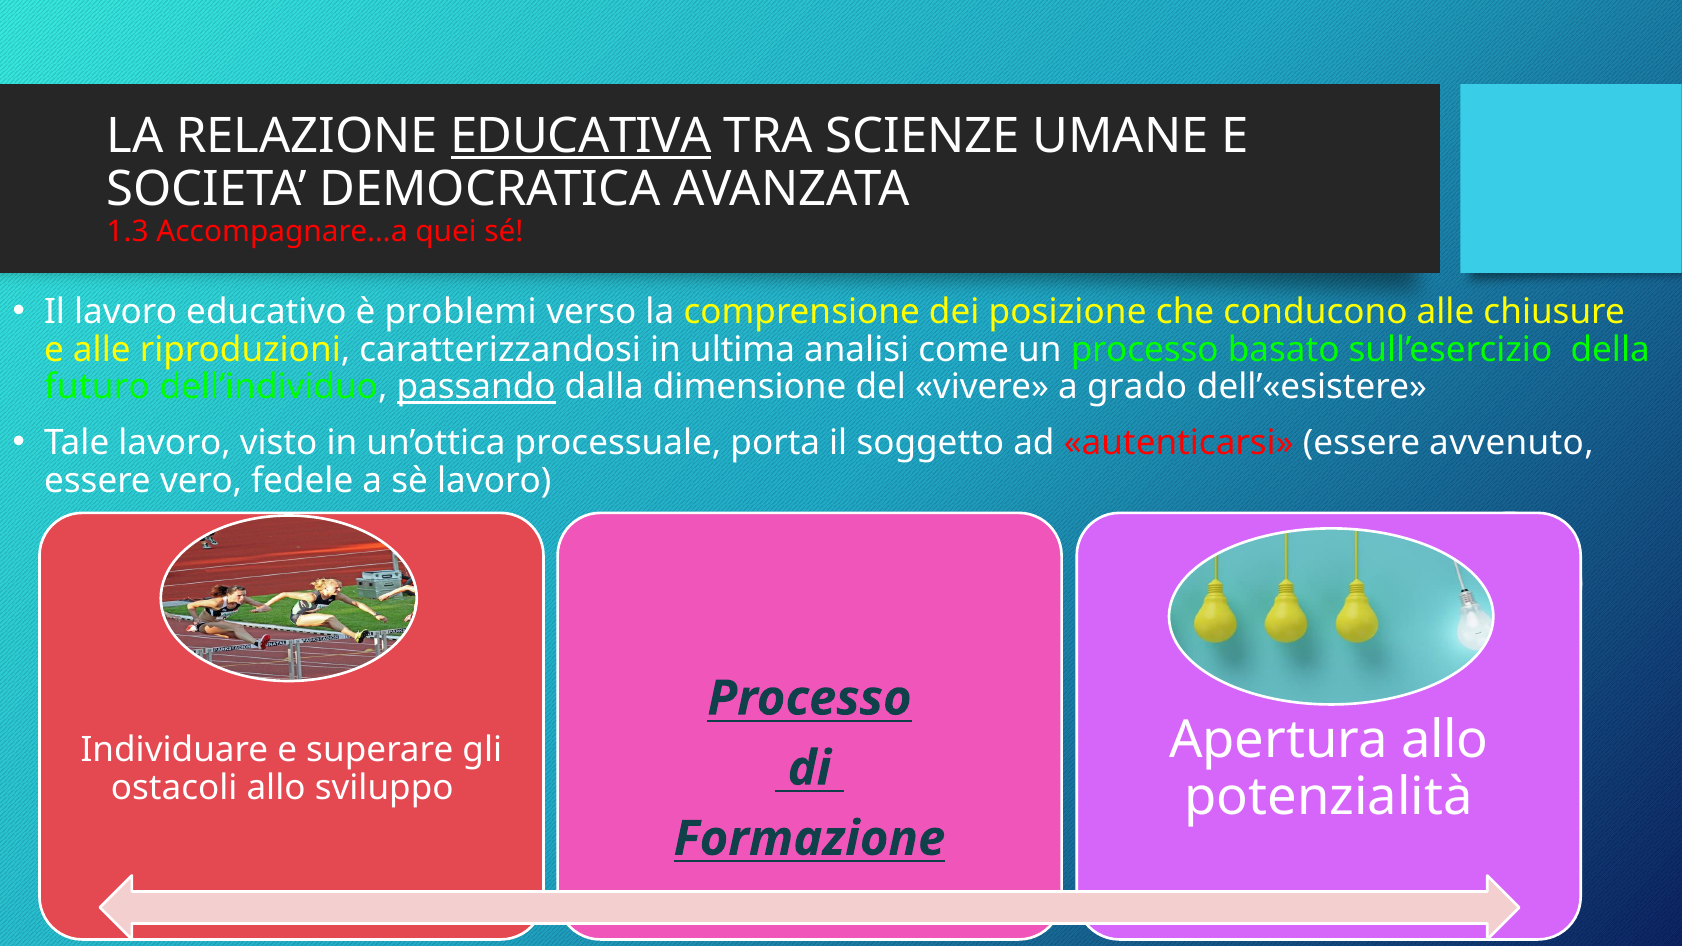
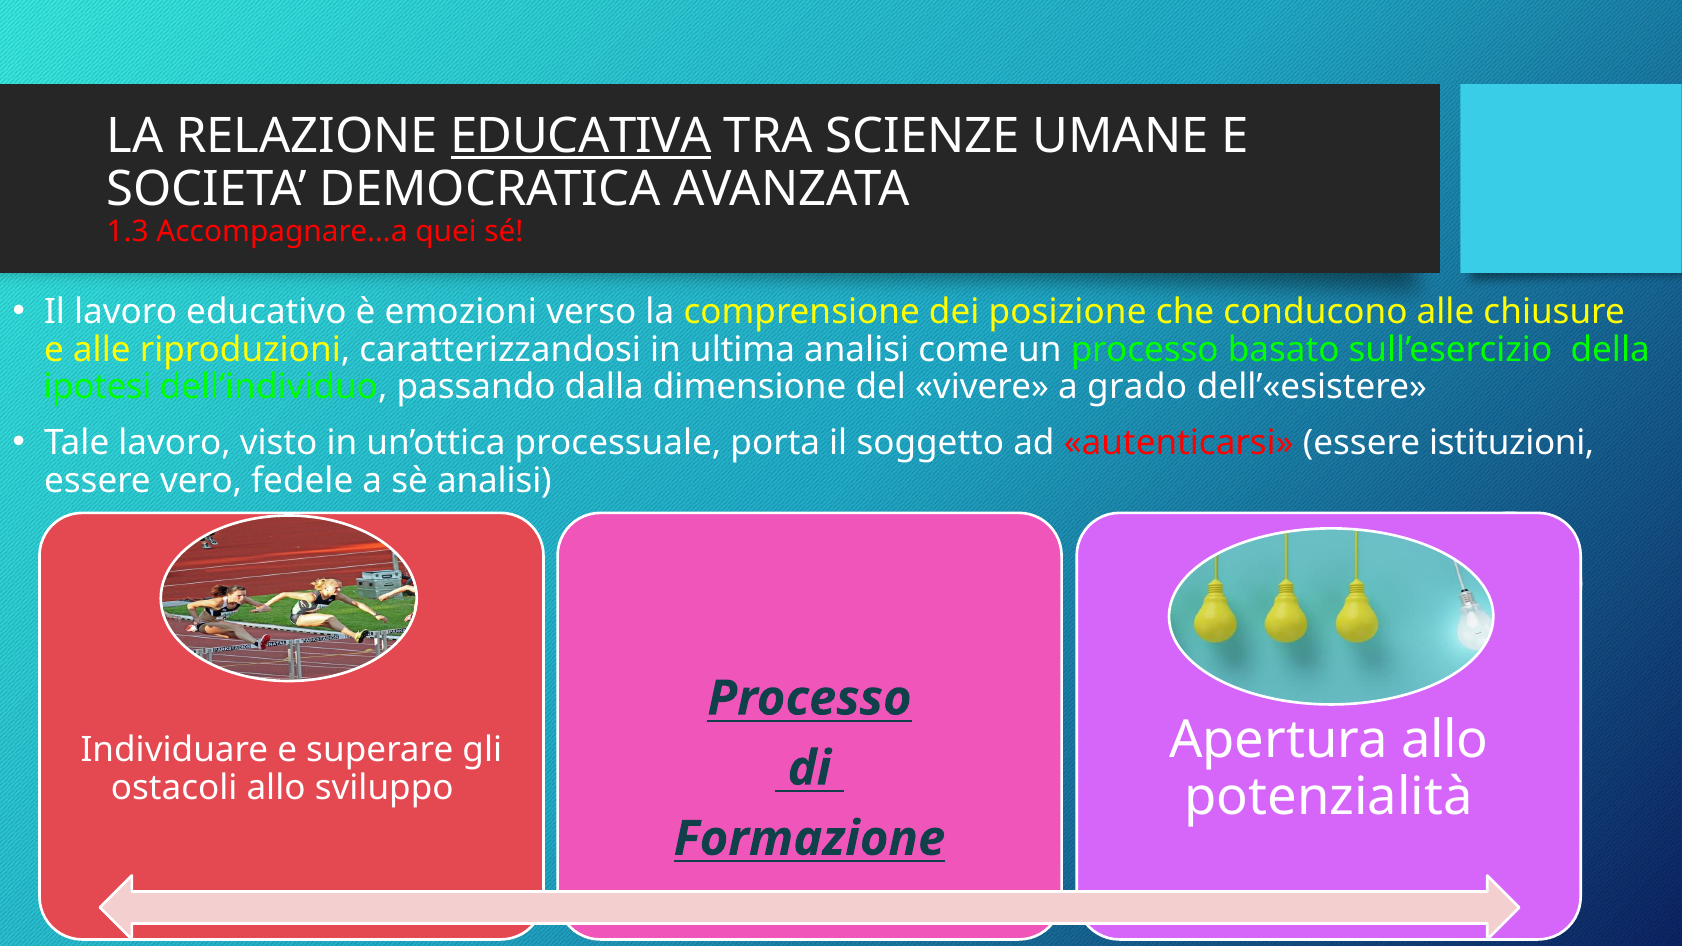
problemi: problemi -> emozioni (461, 312)
futuro: futuro -> ipotesi (97, 387)
passando underline: present -> none (476, 387)
avvenuto: avvenuto -> istituzioni (1512, 443)
sè lavoro: lavoro -> analisi (494, 481)
